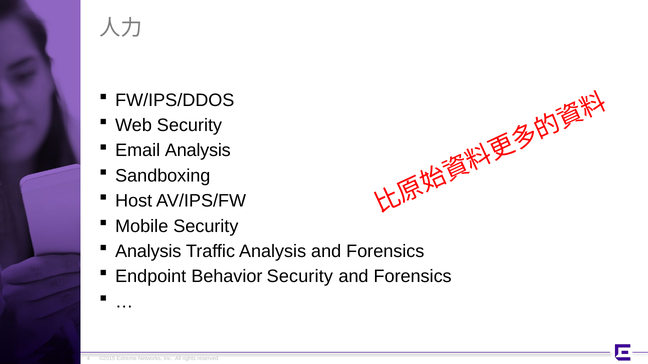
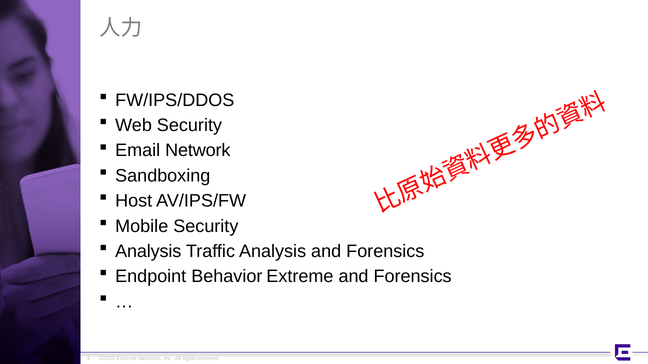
Email Analysis: Analysis -> Network (198, 151)
Behavior Security: Security -> Extreme (300, 277)
